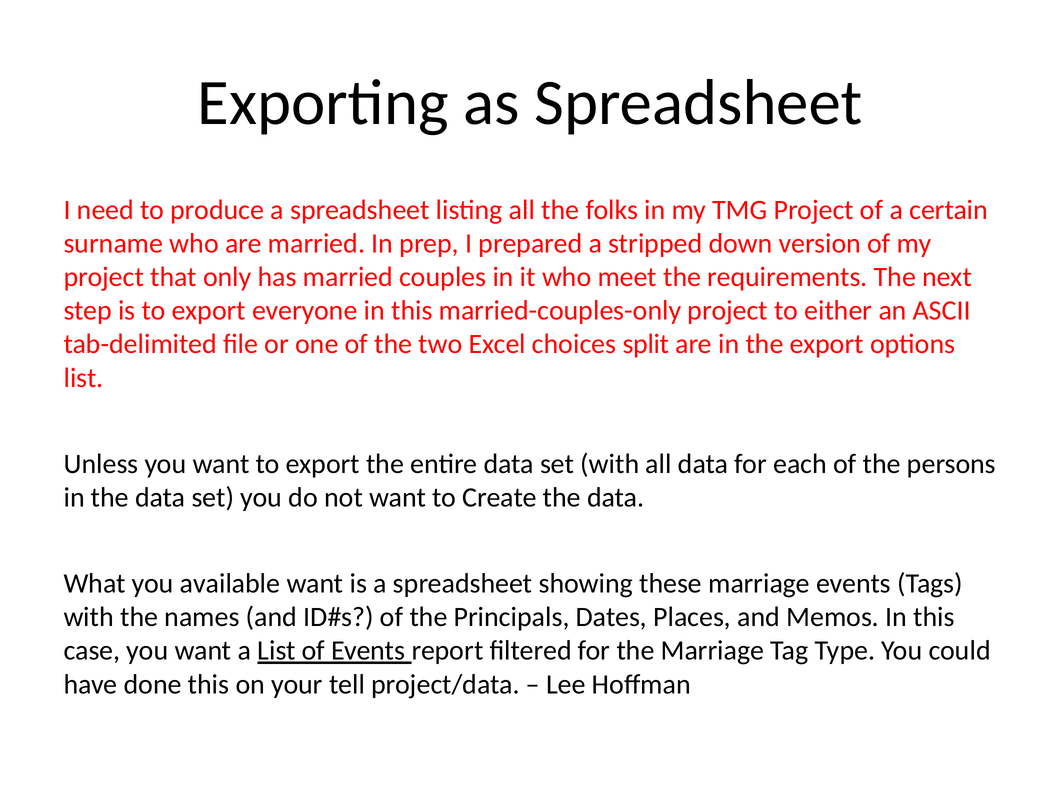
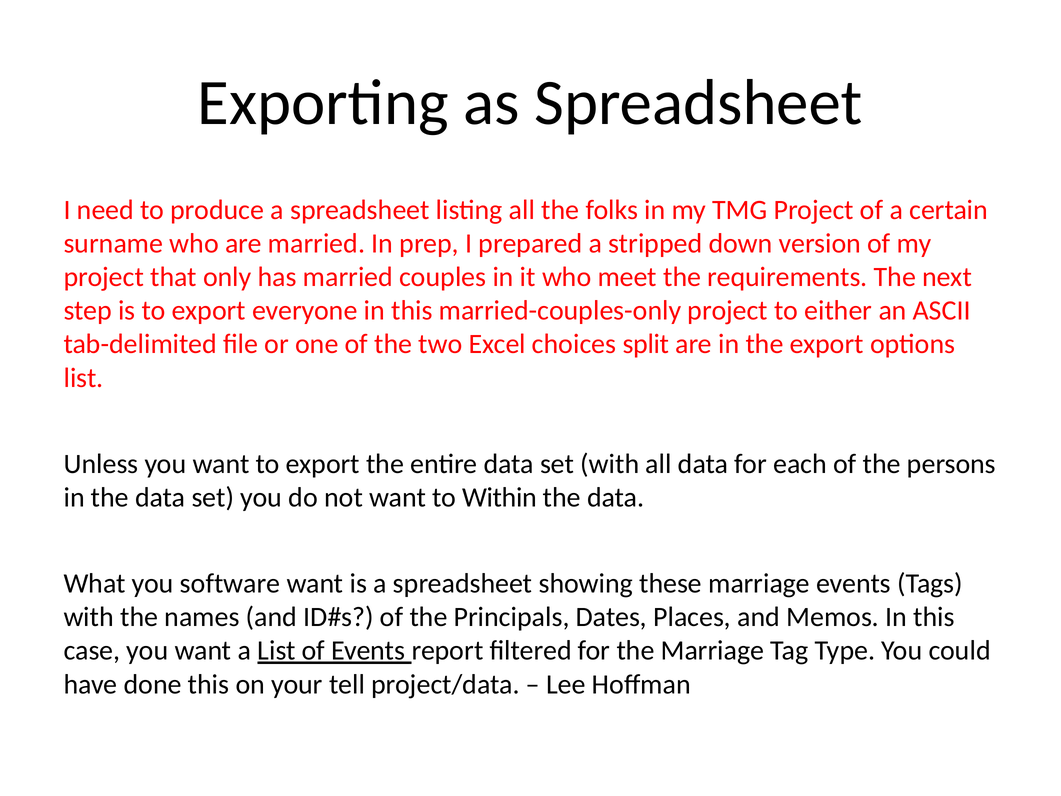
Create: Create -> Within (500, 497)
available: available -> software (230, 583)
